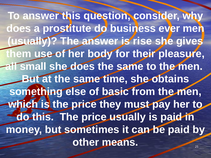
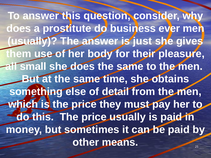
rise: rise -> just (142, 41)
basic: basic -> detail (115, 92)
